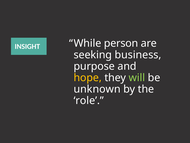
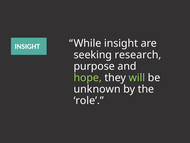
While person: person -> insight (121, 43)
business: business -> research (138, 55)
hope colour: yellow -> light green (88, 77)
